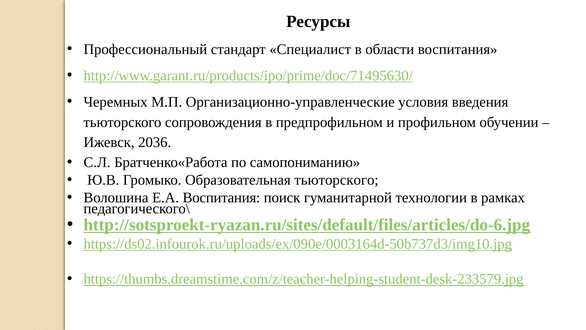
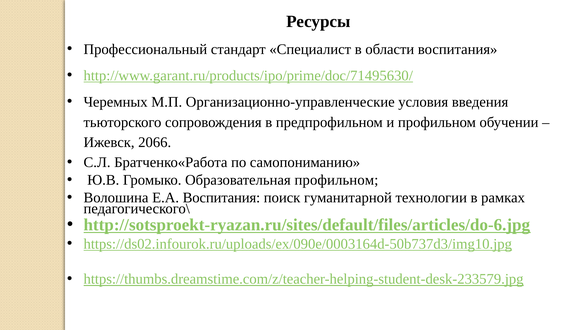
2036: 2036 -> 2066 (155, 142)
Образовательная тьюторского: тьюторского -> профильном (336, 180)
